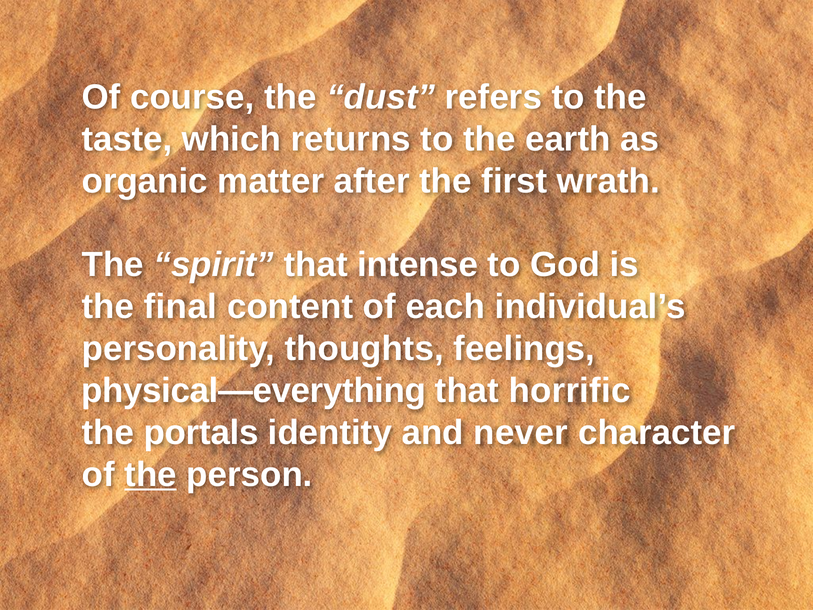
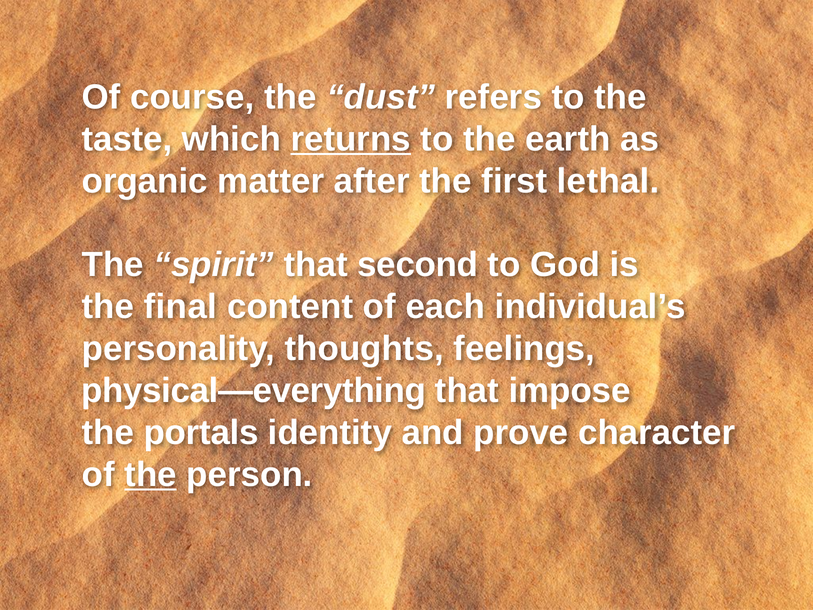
returns underline: none -> present (351, 139)
wrath: wrath -> lethal (608, 181)
intense: intense -> second (418, 265)
horrific: horrific -> impose (570, 391)
never: never -> prove (521, 432)
